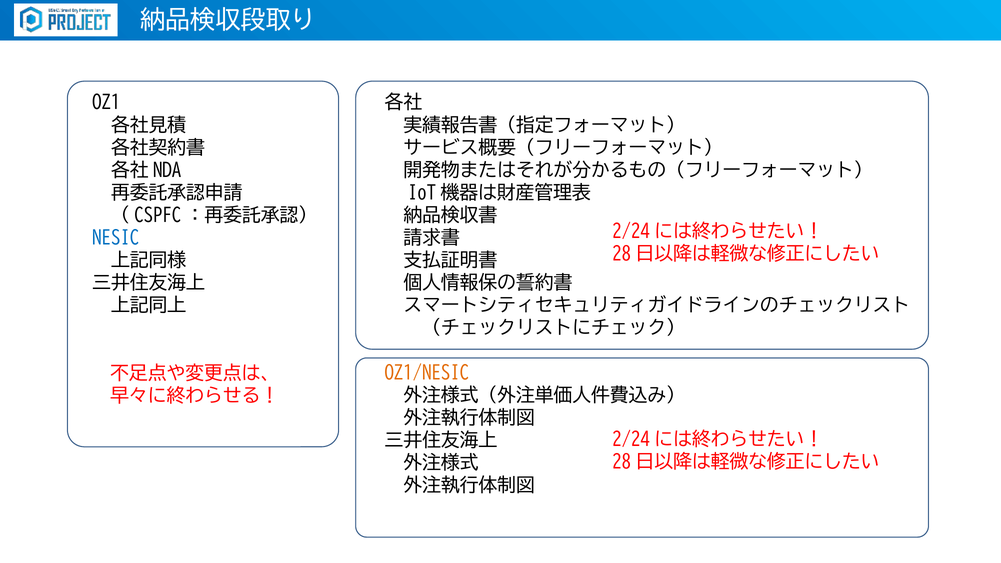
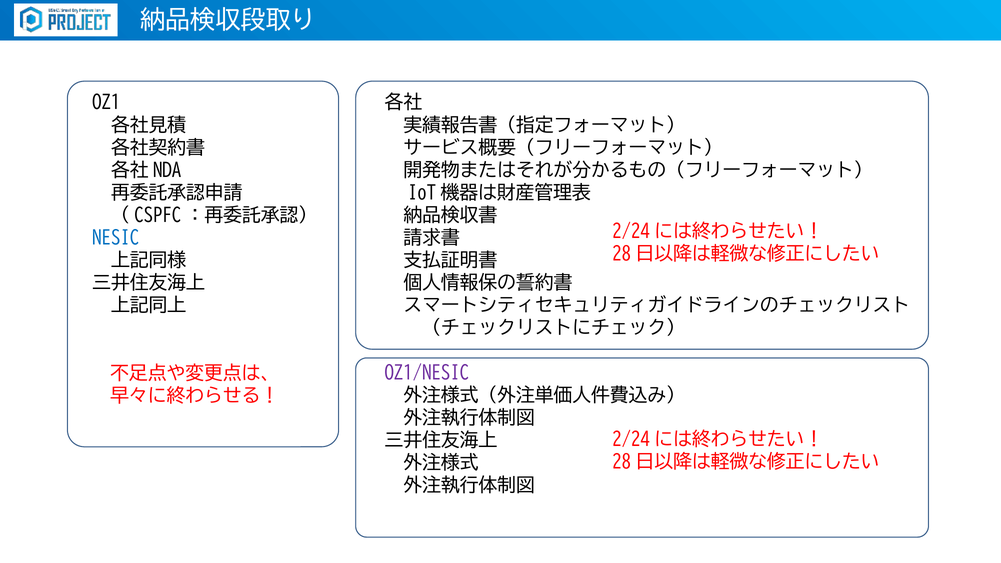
OZ1/NESIC colour: orange -> purple (427, 373)
